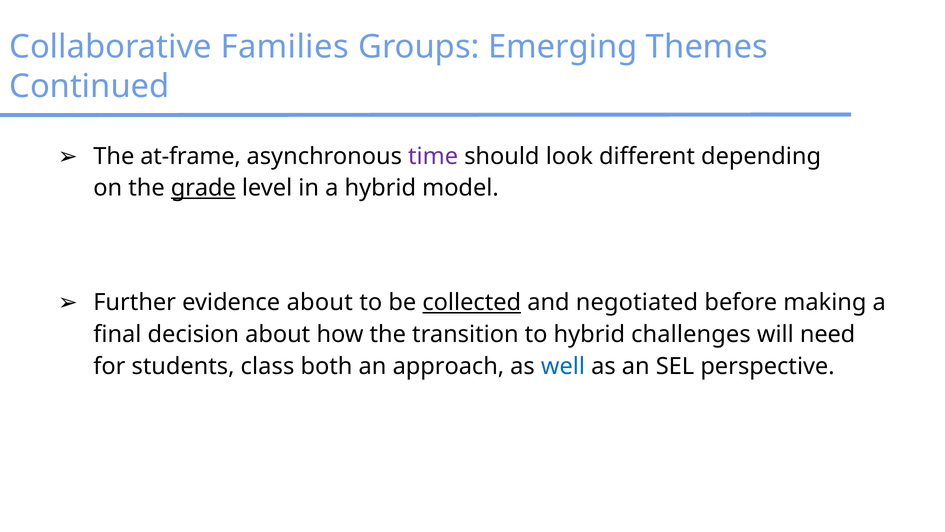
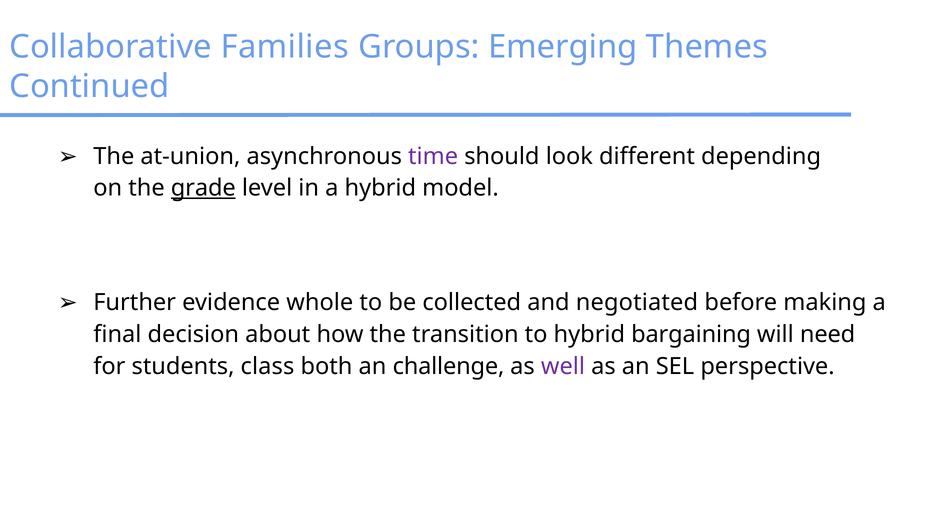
at-frame: at-frame -> at-union (190, 157)
evidence about: about -> whole (320, 302)
collected underline: present -> none (472, 302)
challenges: challenges -> bargaining (691, 334)
approach: approach -> challenge (448, 366)
well colour: blue -> purple (563, 366)
